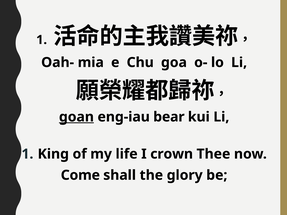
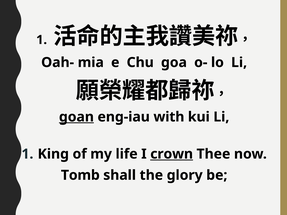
bear: bear -> with (169, 117)
crown underline: none -> present (172, 154)
Come: Come -> Tomb (80, 175)
